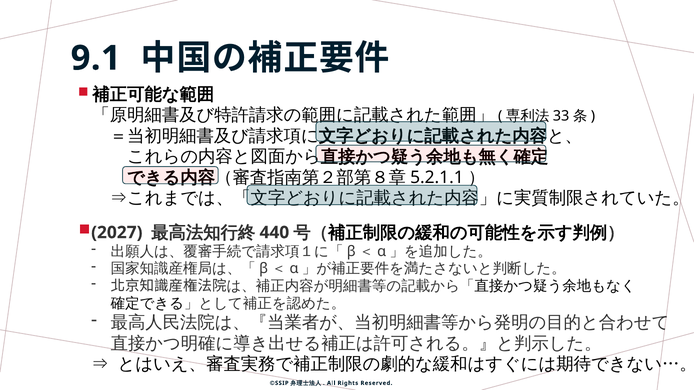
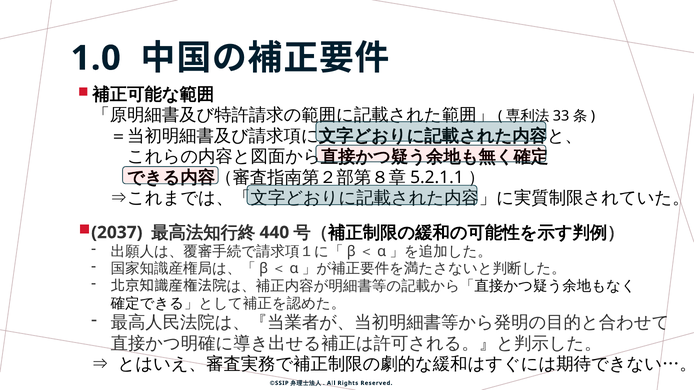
9.1: 9.1 -> 1.0 (96, 58)
2027: 2027 -> 2037 (117, 233)
